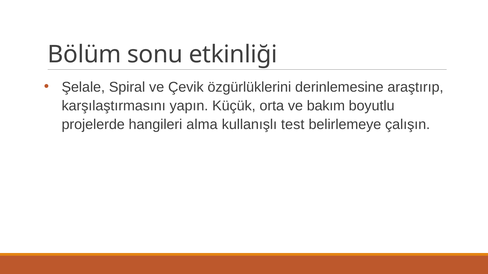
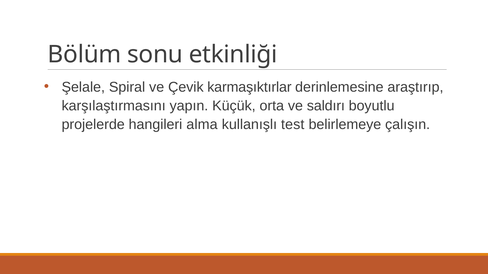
özgürlüklerini: özgürlüklerini -> karmaşıktırlar (249, 87)
bakım: bakım -> saldırı (326, 106)
